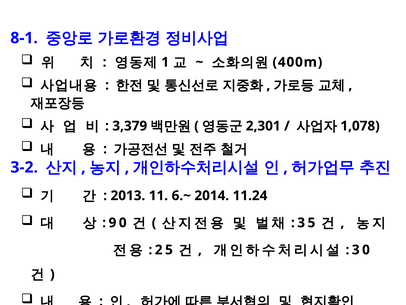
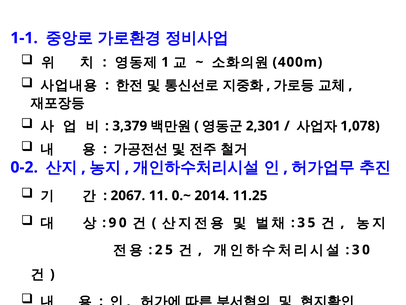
8-1: 8-1 -> 1-1 (24, 38)
3-2: 3-2 -> 0-2 (24, 167)
2013: 2013 -> 2067 (128, 195)
6.~: 6.~ -> 0.~ (181, 195)
11.24: 11.24 -> 11.25 (250, 195)
